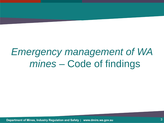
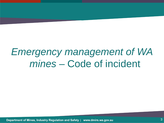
findings: findings -> incident (123, 64)
